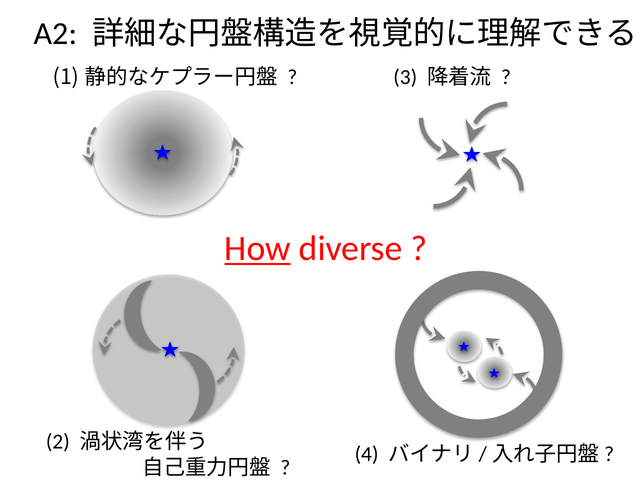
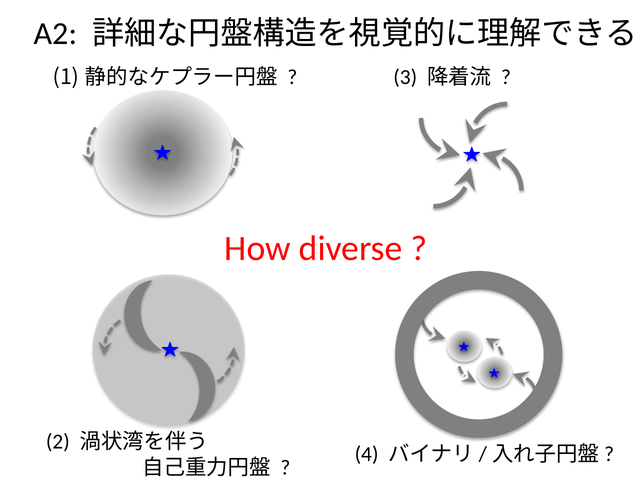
How underline: present -> none (258, 249)
